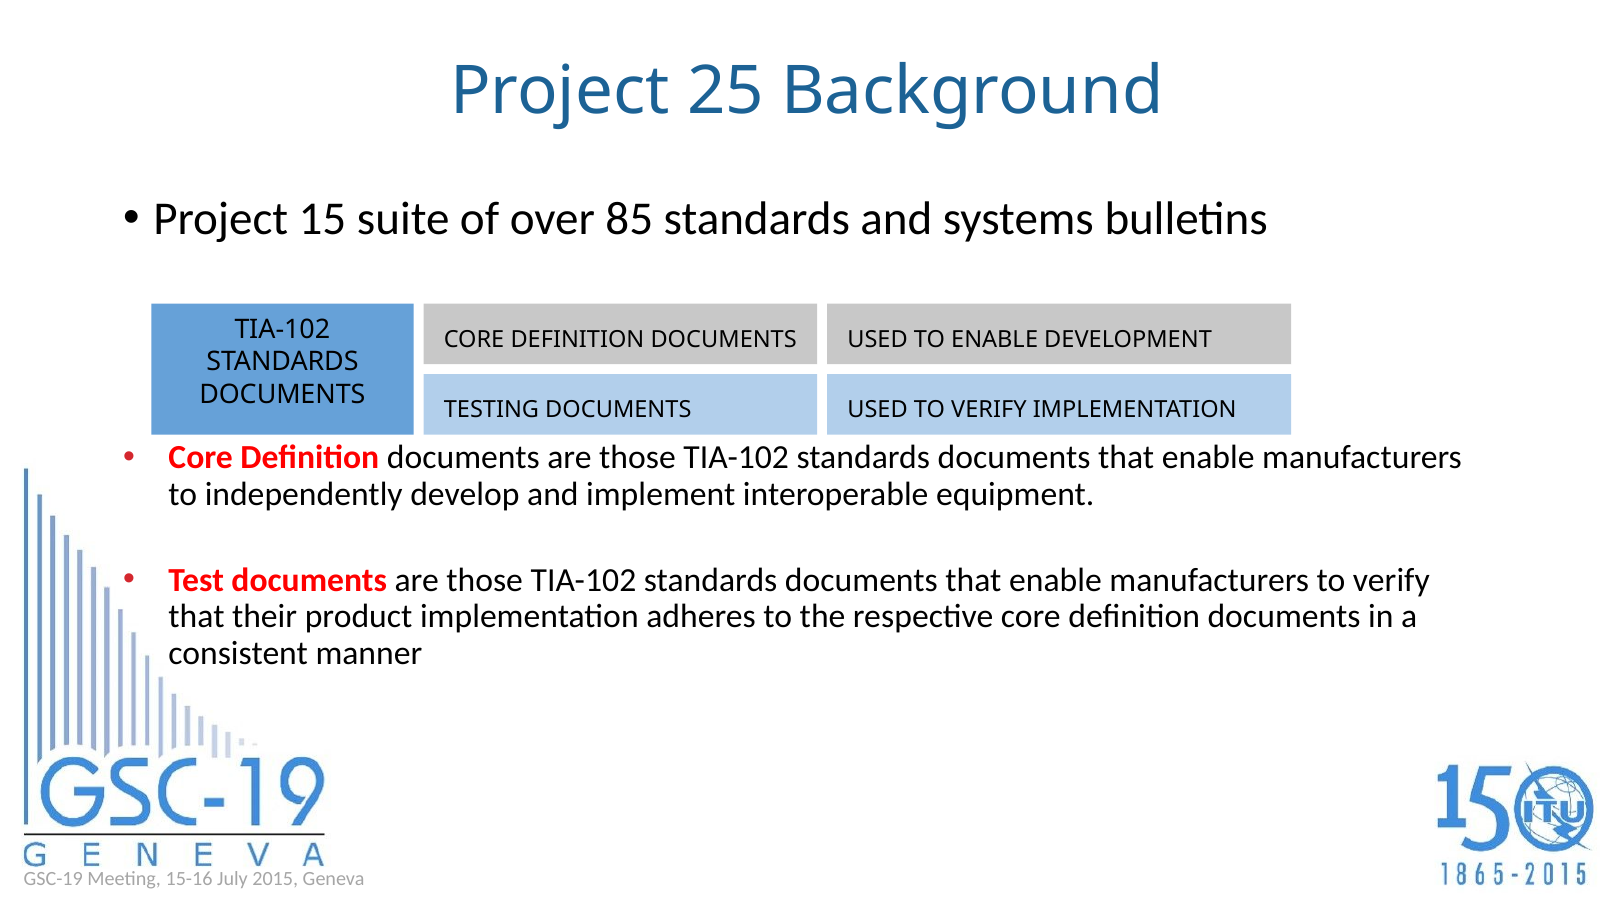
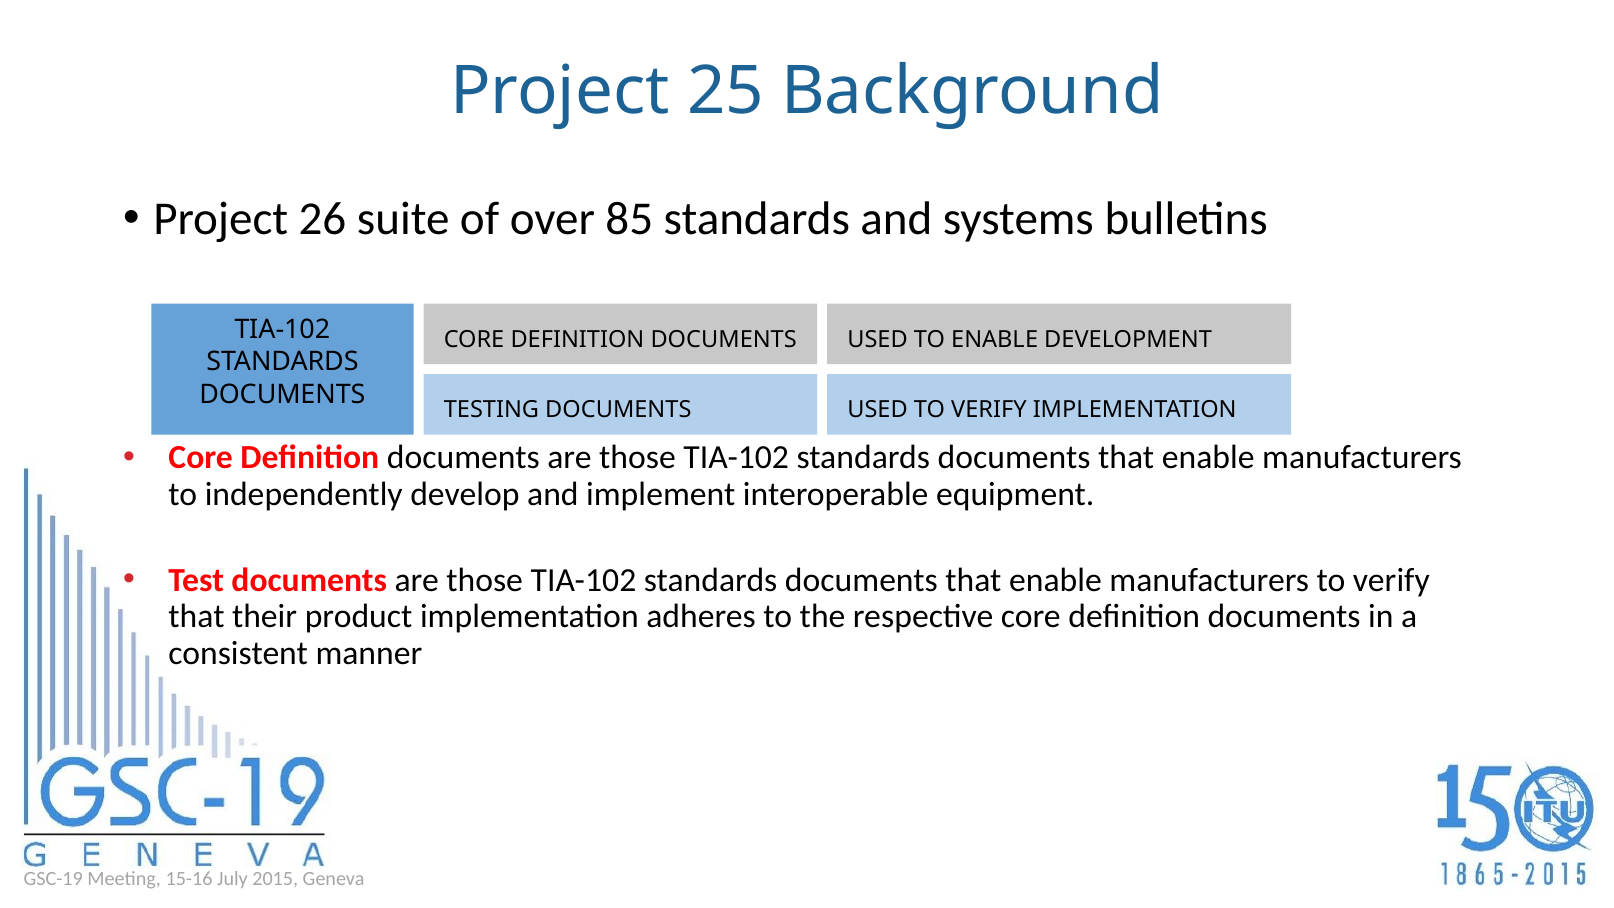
15: 15 -> 26 (322, 219)
